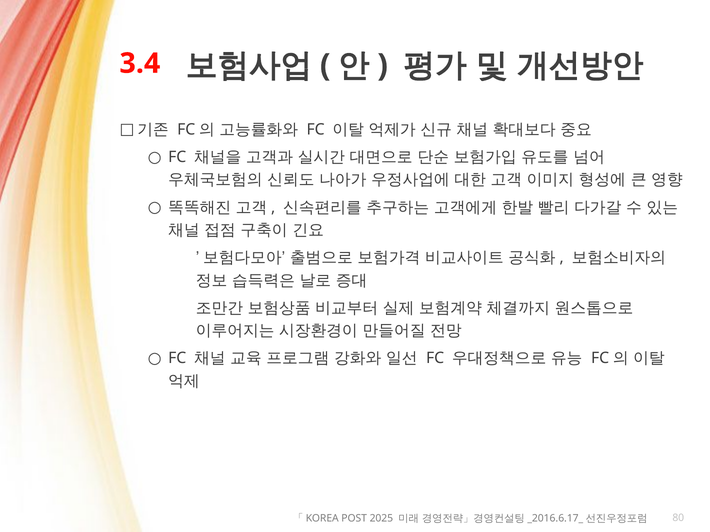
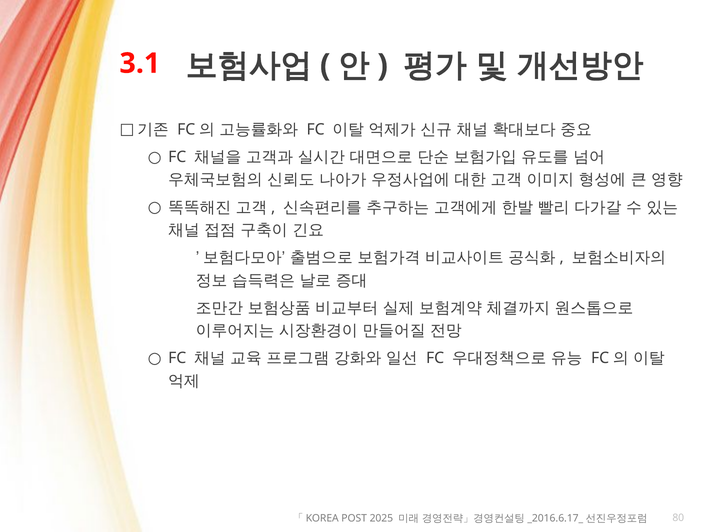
3.4: 3.4 -> 3.1 (140, 63)
